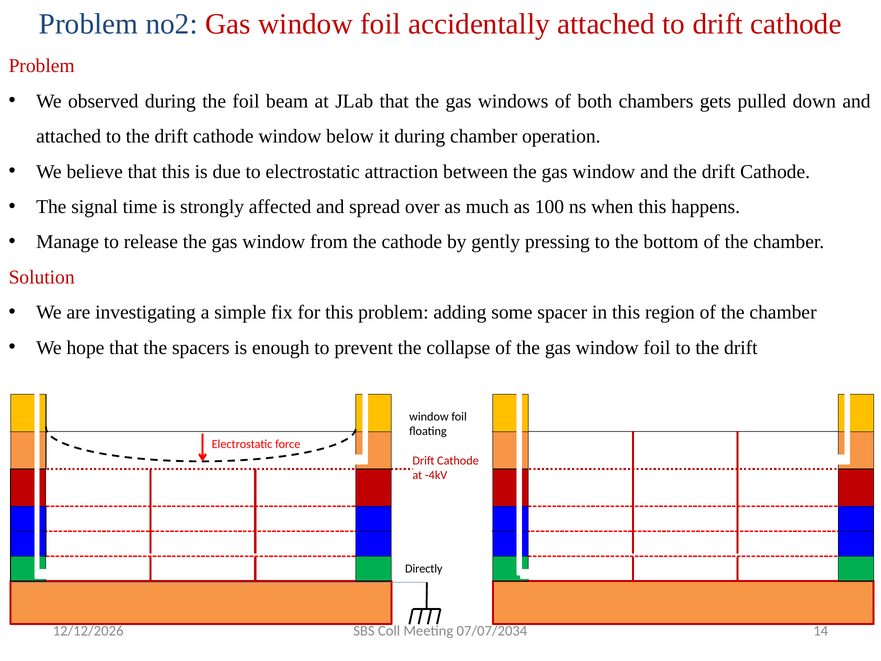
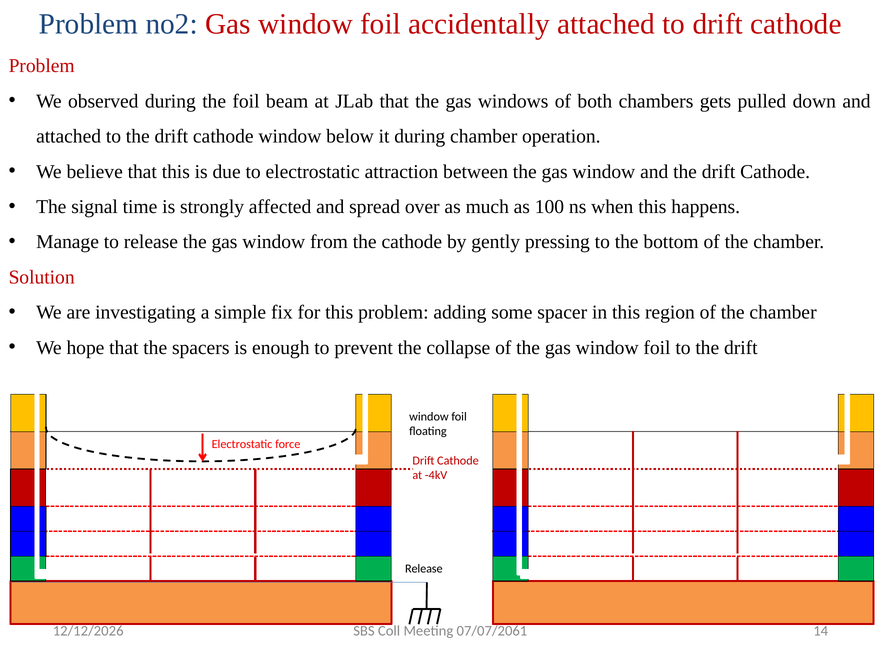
Directly: Directly -> Release (424, 569)
07/07/2034: 07/07/2034 -> 07/07/2061 (492, 631)
